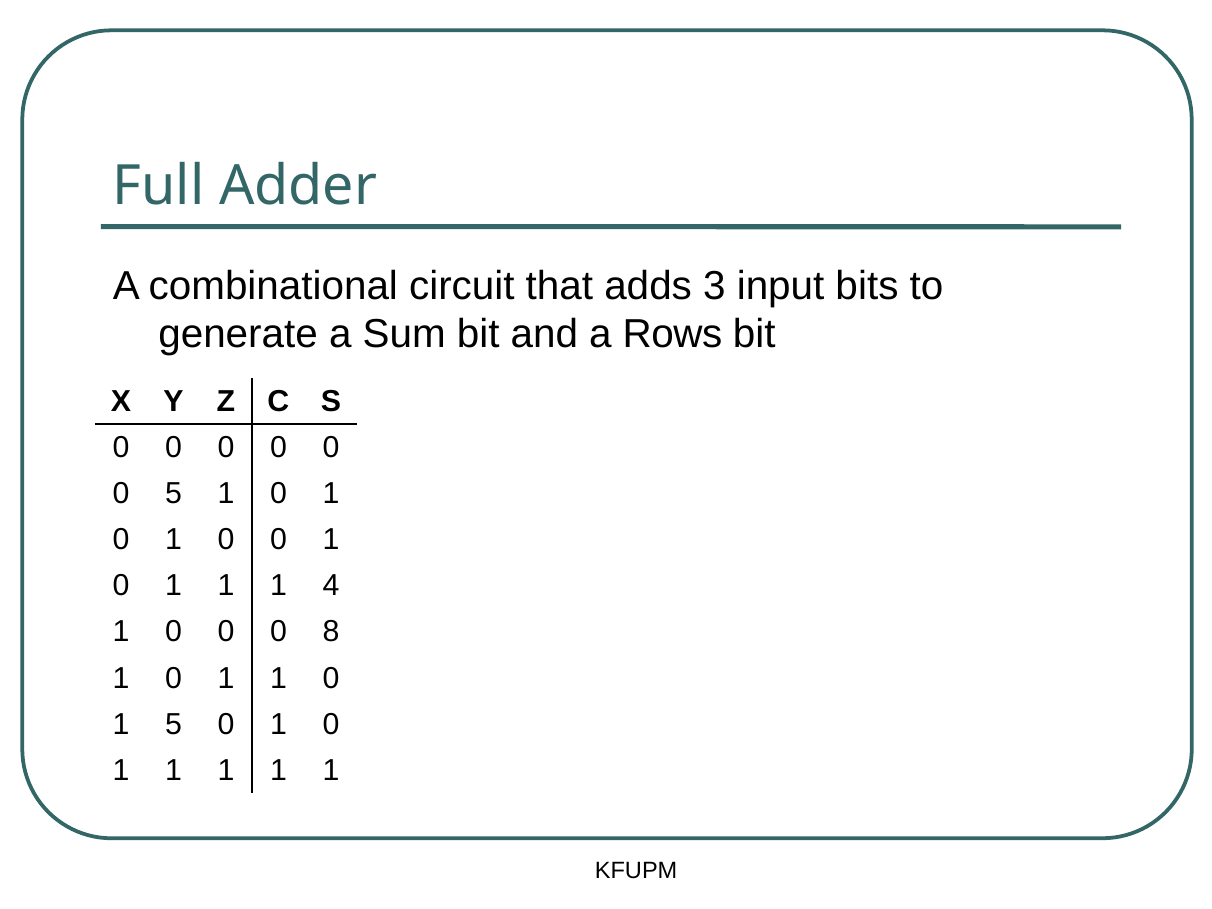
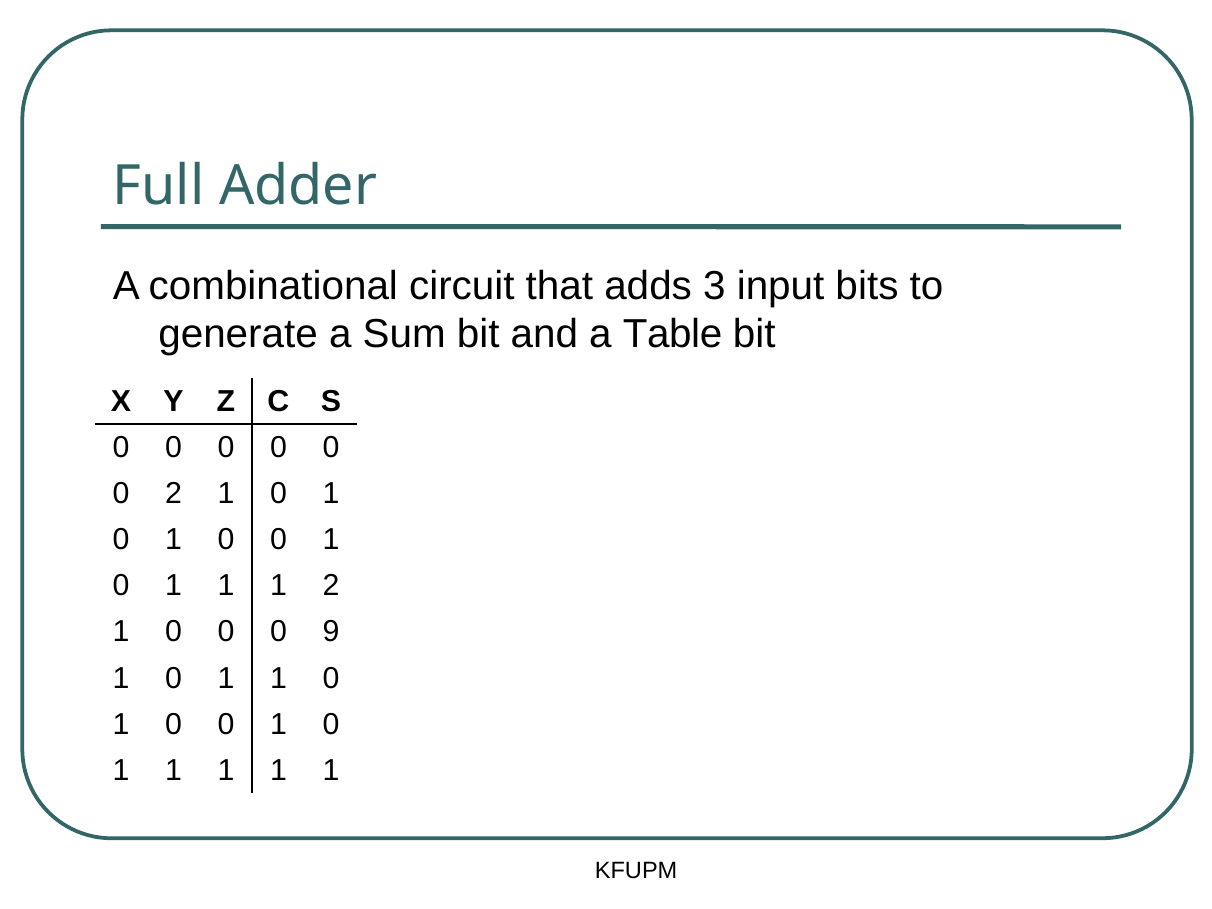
Rows: Rows -> Table (673, 334)
0 5: 5 -> 2 (173, 494)
1 4: 4 -> 2 (331, 586)
8: 8 -> 9 (331, 632)
5: 5 -> 0 (173, 724)
